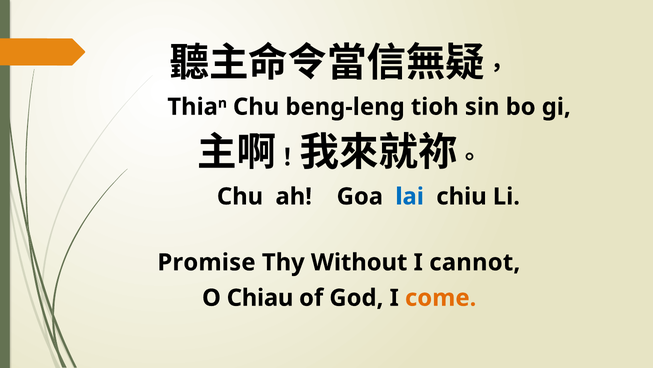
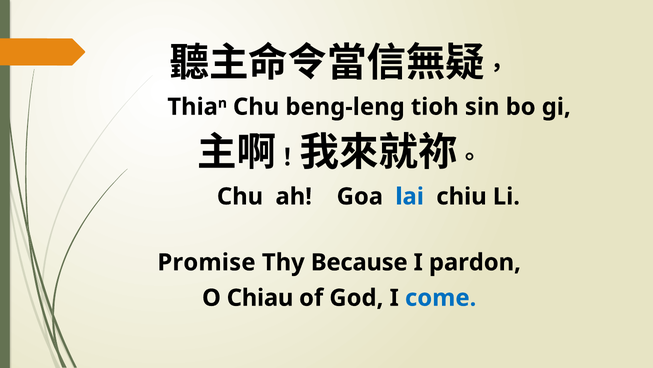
Without: Without -> Because (359, 262)
cannot: cannot -> pardon (475, 262)
come colour: orange -> blue (441, 297)
